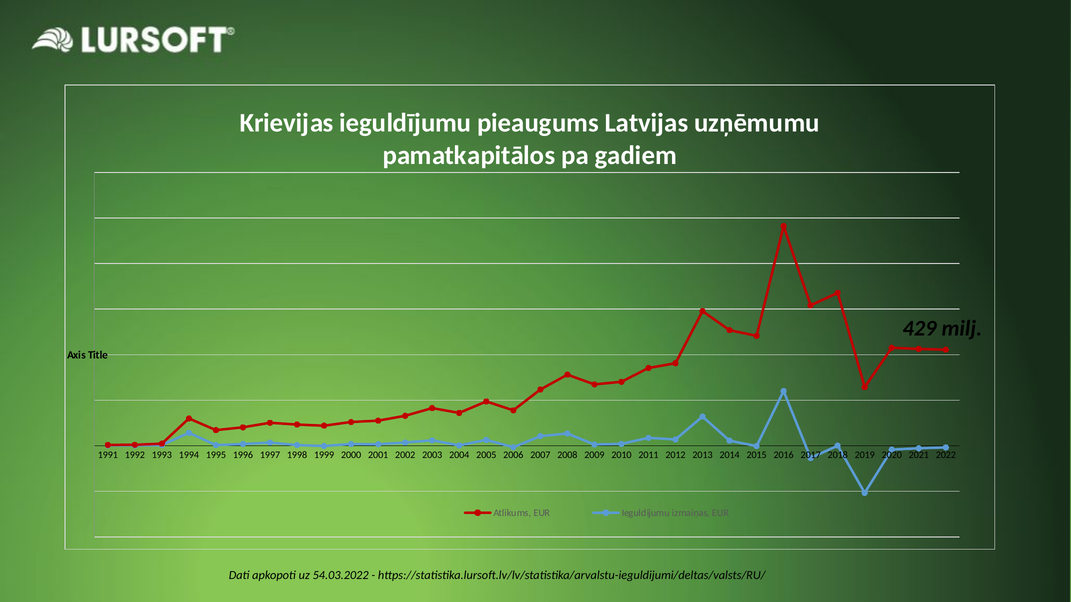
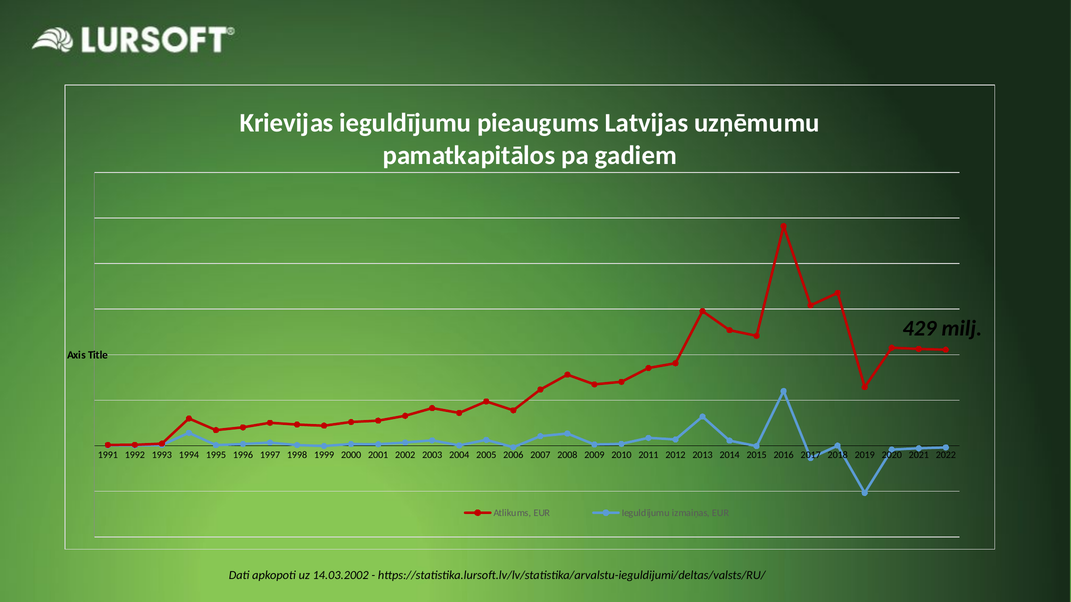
54.03.2022: 54.03.2022 -> 14.03.2002 (341, 576)
